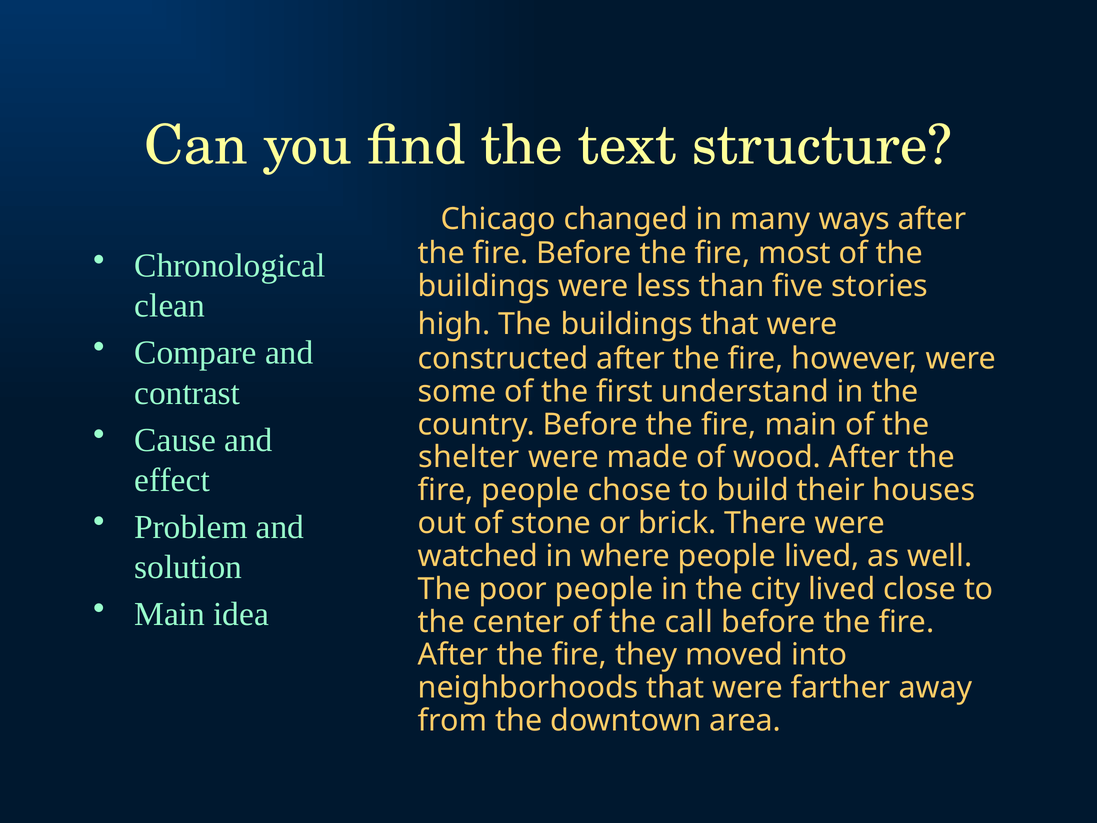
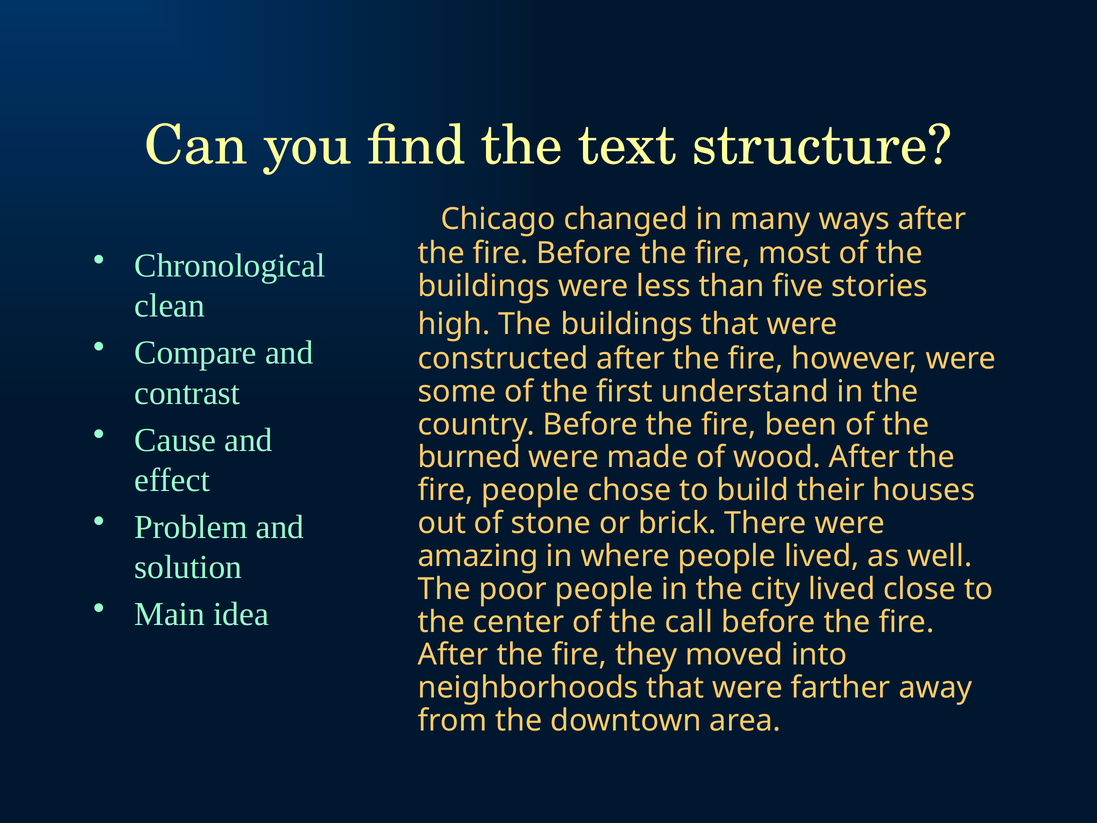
fire main: main -> been (801, 424)
shelter: shelter -> burned (469, 457)
watched: watched -> amazing (478, 556)
